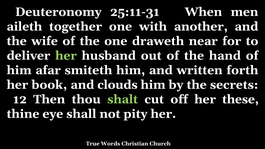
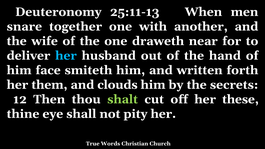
25:11-31: 25:11-31 -> 25:11-13 (135, 12)
aileth: aileth -> snare (24, 27)
her colour: light green -> light blue (66, 56)
afar: afar -> face (48, 70)
book: book -> them (49, 85)
